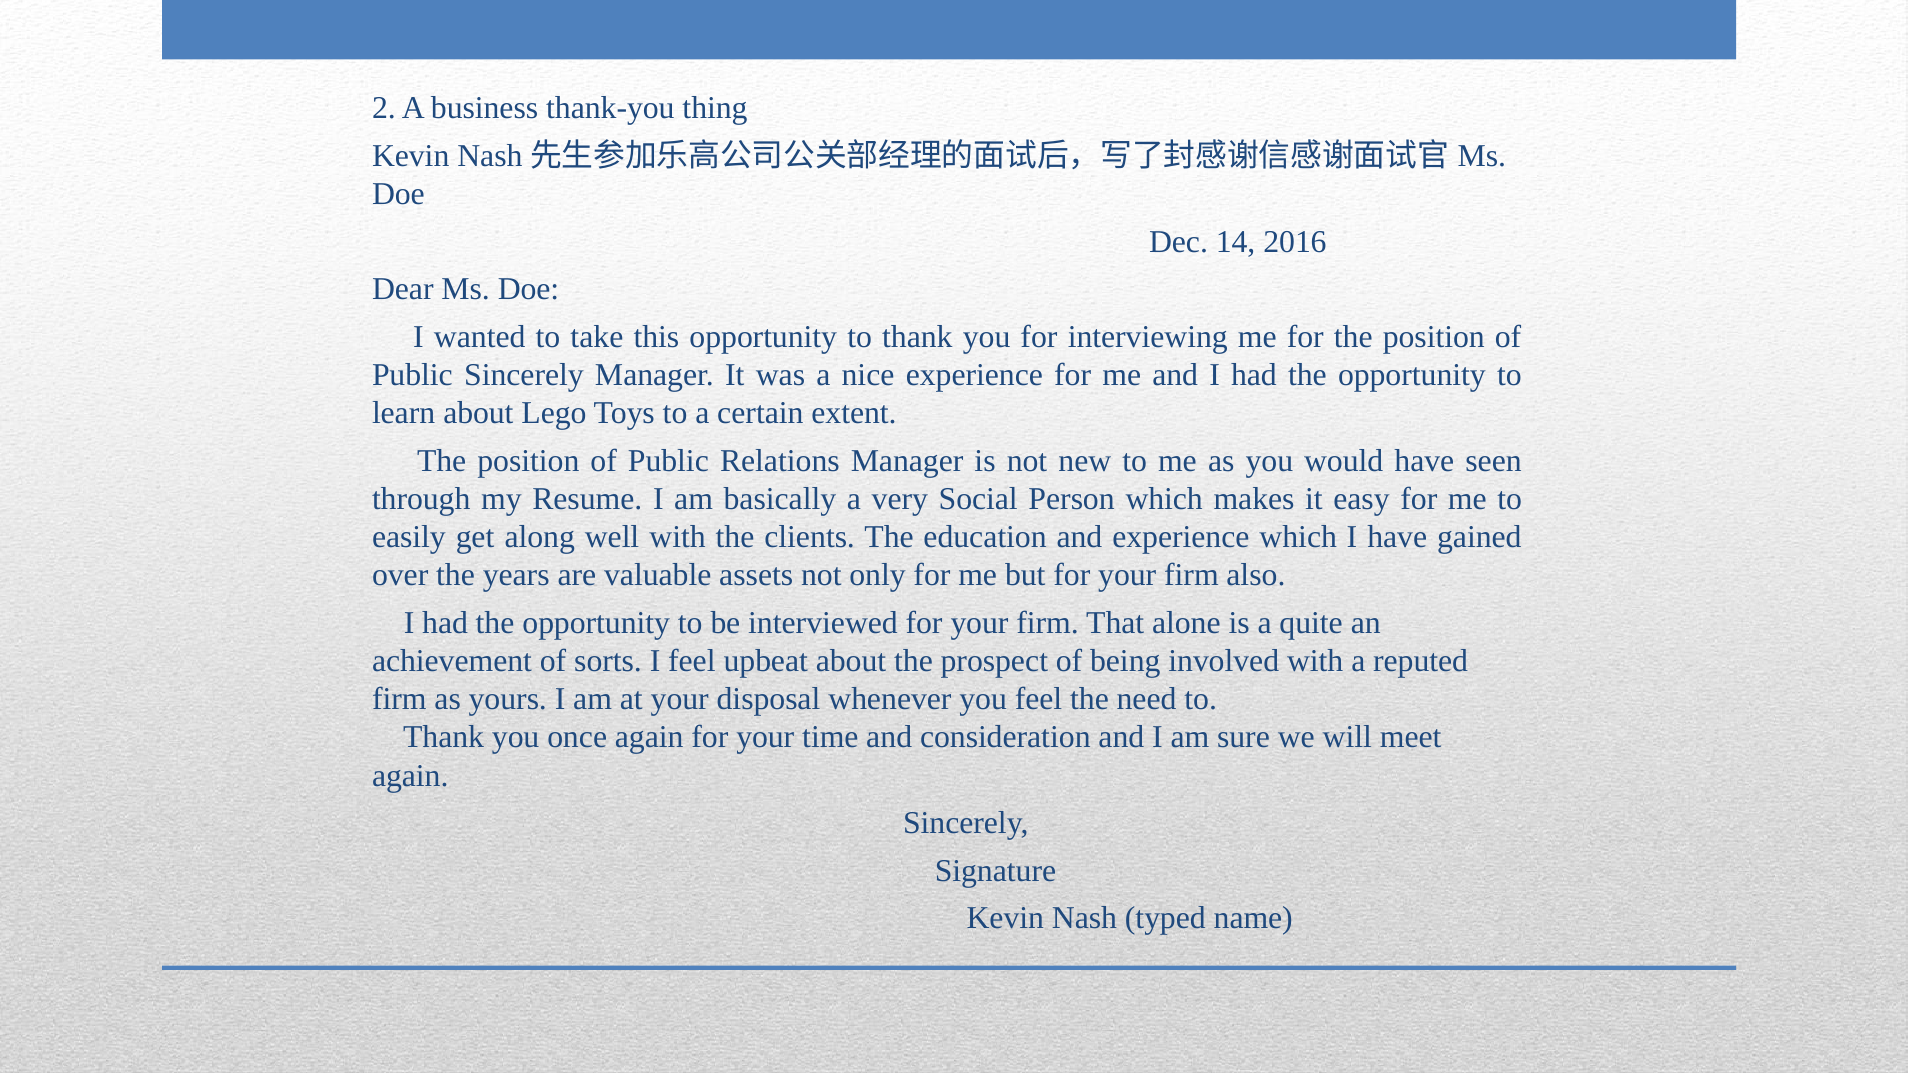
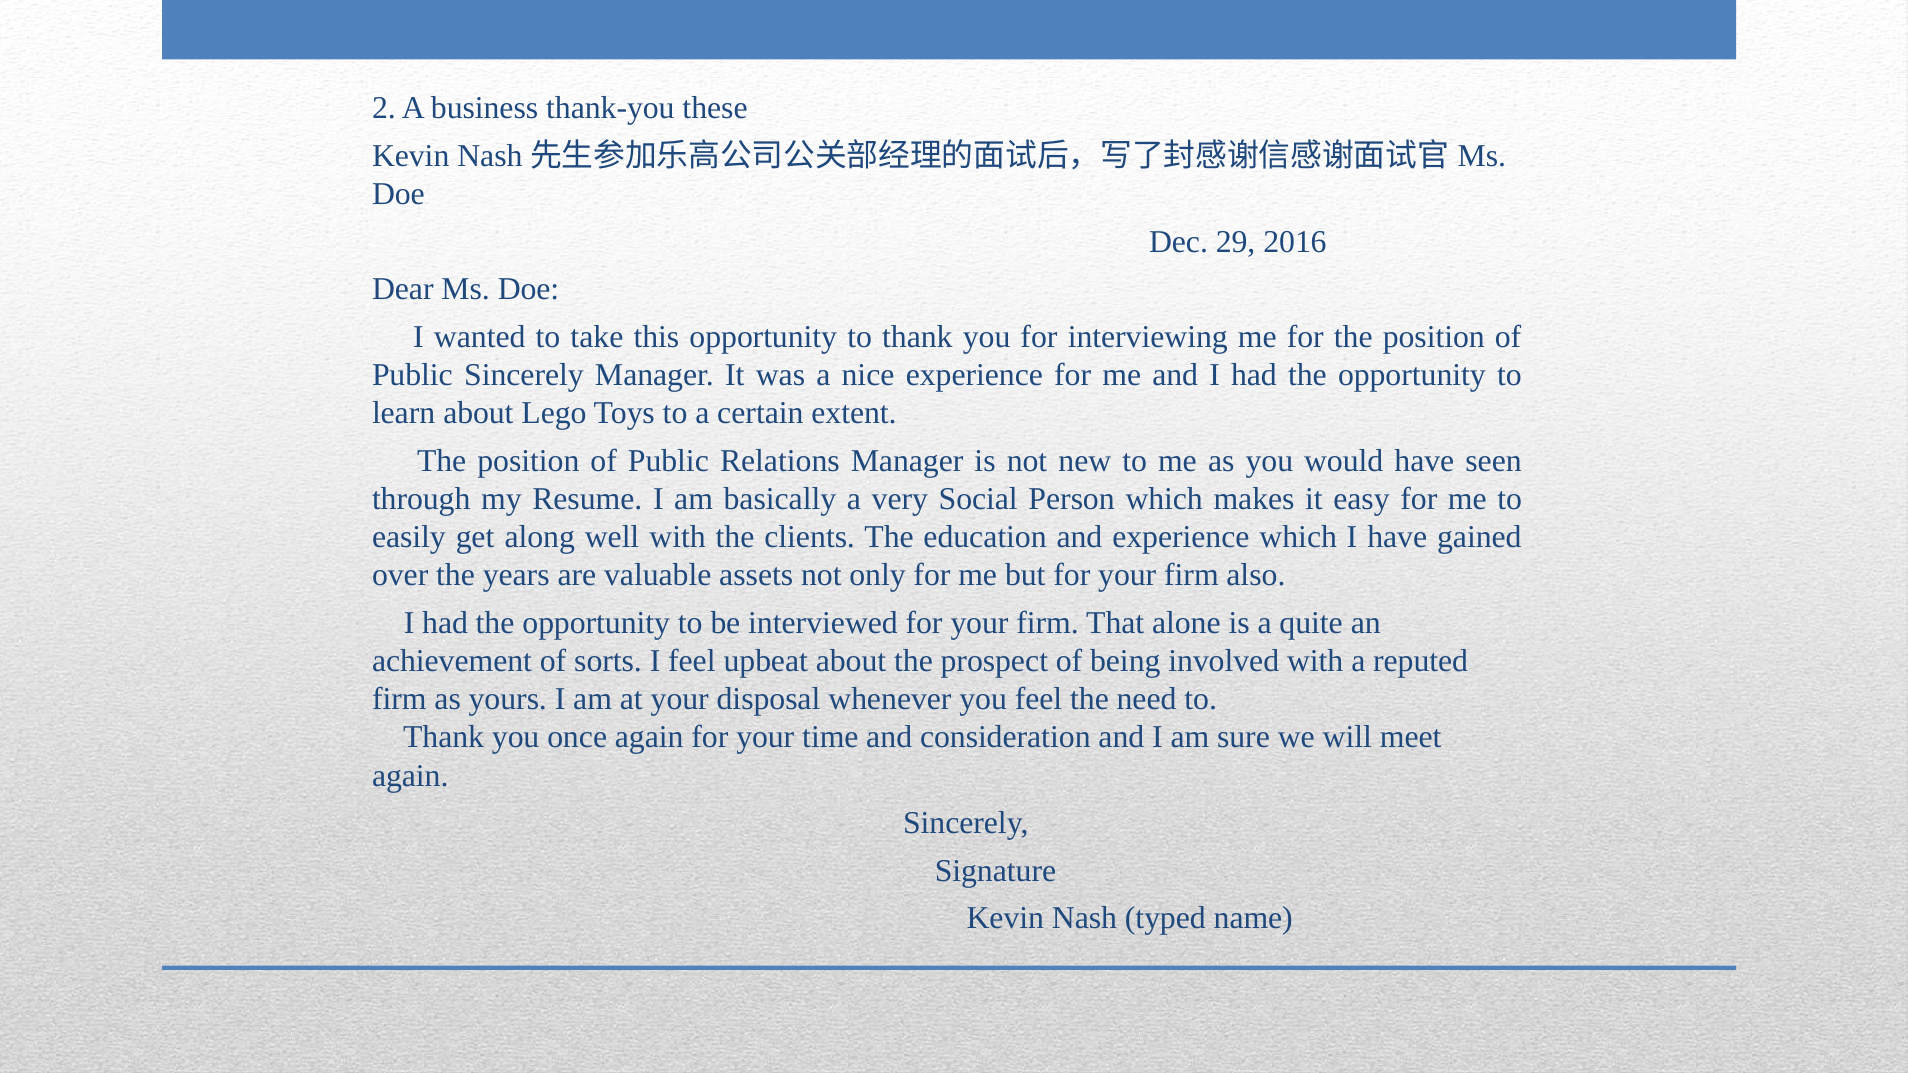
thing: thing -> these (715, 108)
14: 14 -> 29 (1236, 242)
